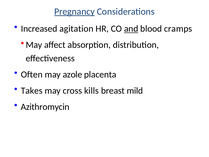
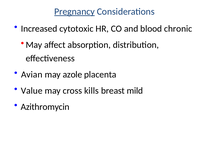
agitation: agitation -> cytotoxic (76, 29)
and underline: present -> none (131, 29)
cramps: cramps -> chronic (178, 29)
Often: Often -> Avian (32, 74)
Takes: Takes -> Value (32, 91)
